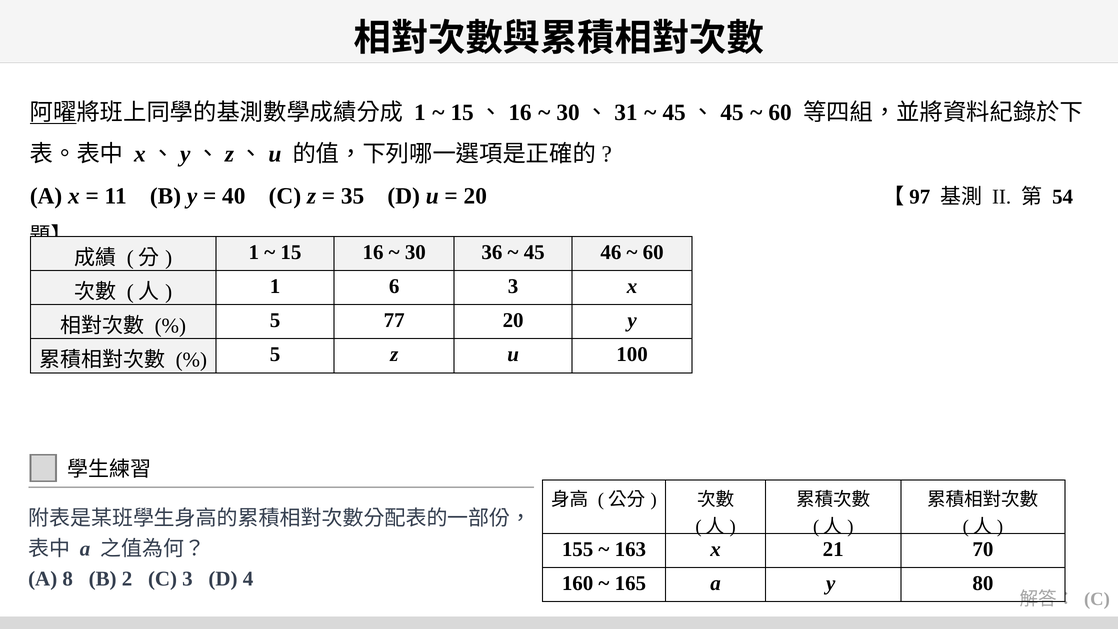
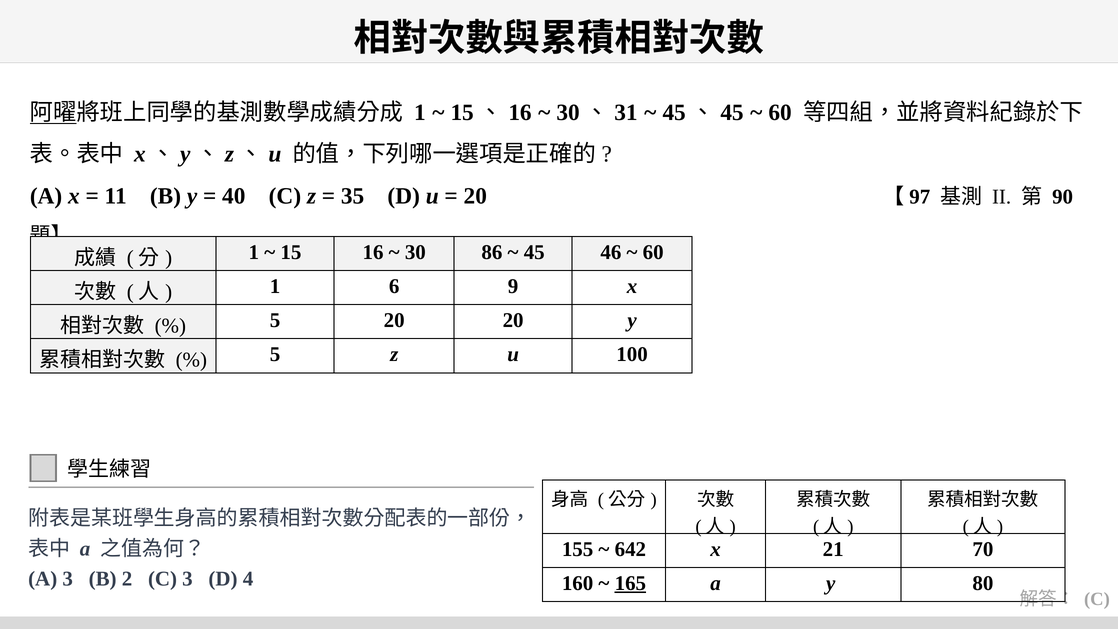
54: 54 -> 90 (1063, 197)
36: 36 -> 86 (492, 252)
6 3: 3 -> 9 (513, 286)
5 77: 77 -> 20 (394, 320)
163: 163 -> 642 (630, 549)
A 8: 8 -> 3 (68, 579)
165 underline: none -> present (630, 583)
